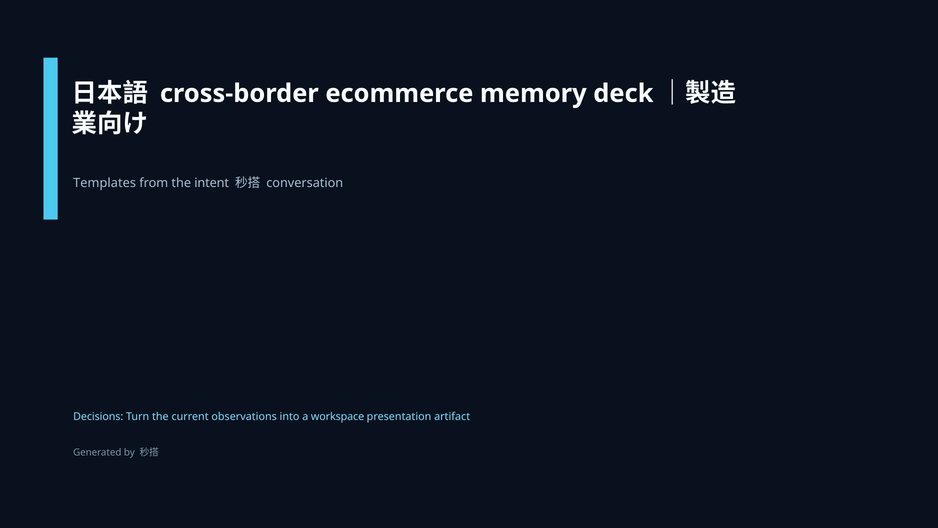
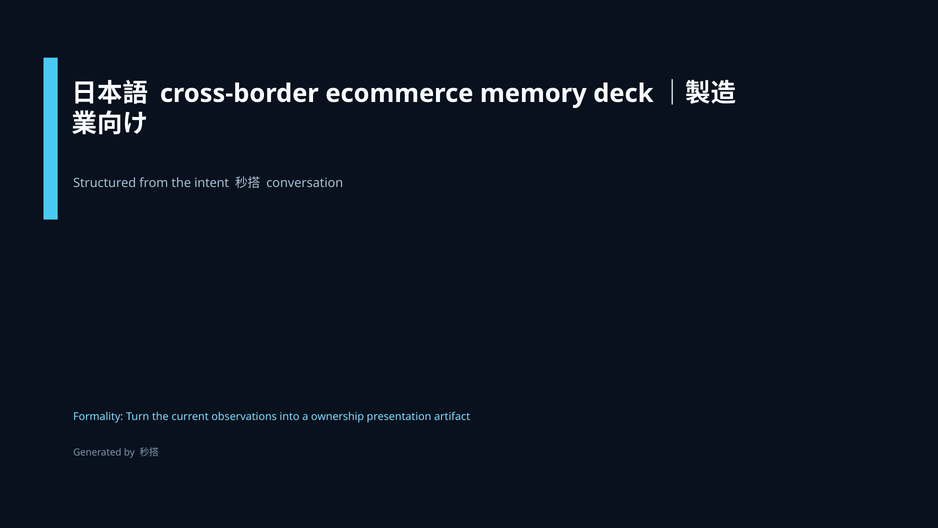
Templates: Templates -> Structured (105, 183)
Decisions: Decisions -> Formality (98, 416)
workspace: workspace -> ownership (338, 416)
